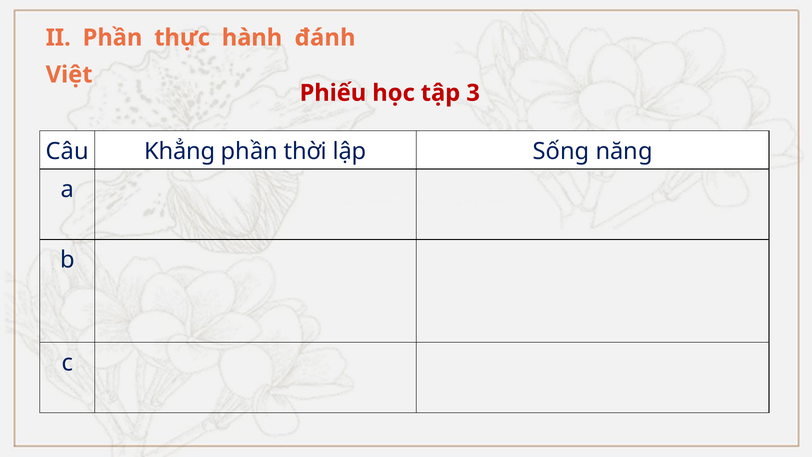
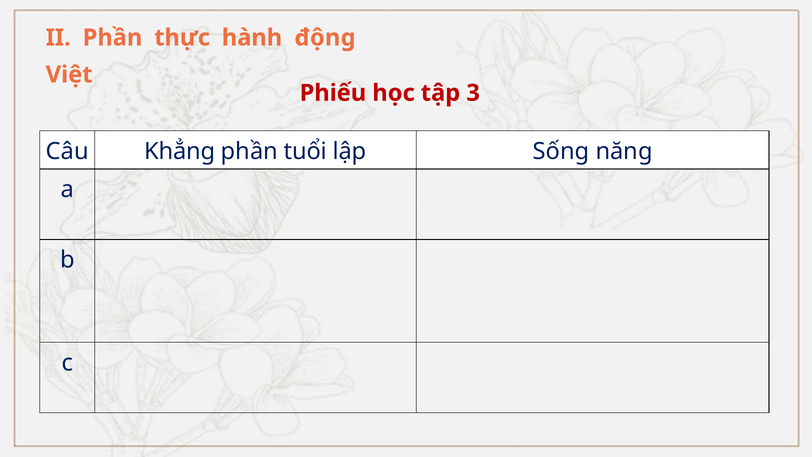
đánh: đánh -> động (325, 38)
thời: thời -> tuổi (305, 151)
